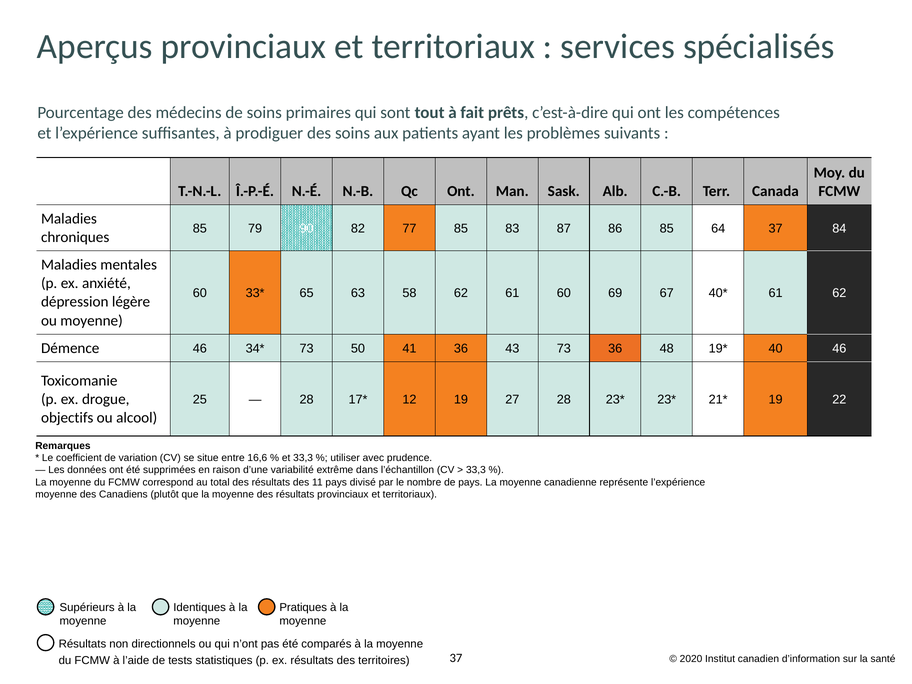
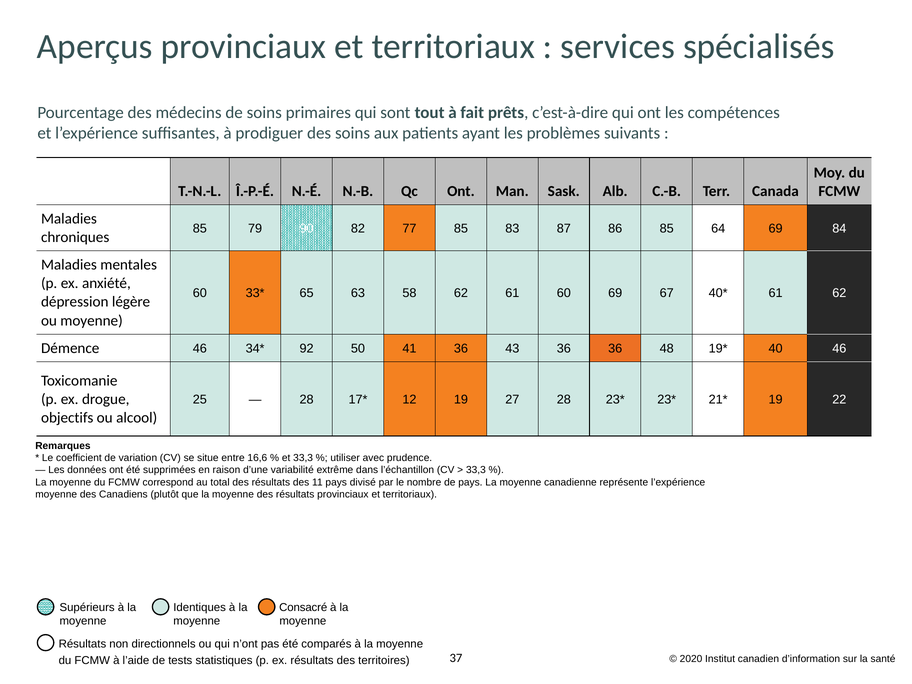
64 37: 37 -> 69 (776, 228)
73: 73 -> 92 (307, 349)
43 73: 73 -> 36 (564, 349)
Pratiques: Pratiques -> Consacré (303, 607)
